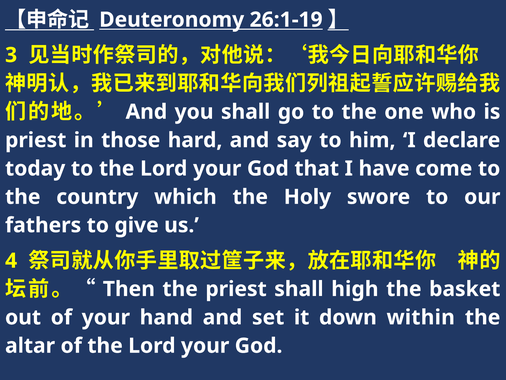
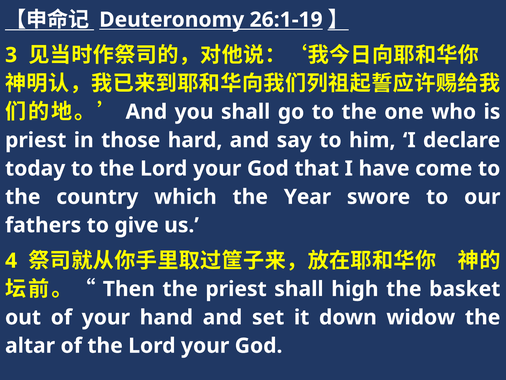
Holy: Holy -> Year (307, 197)
within: within -> widow (421, 317)
